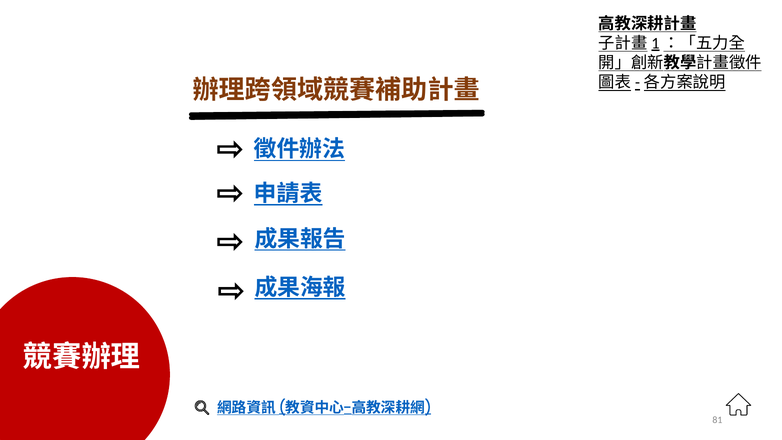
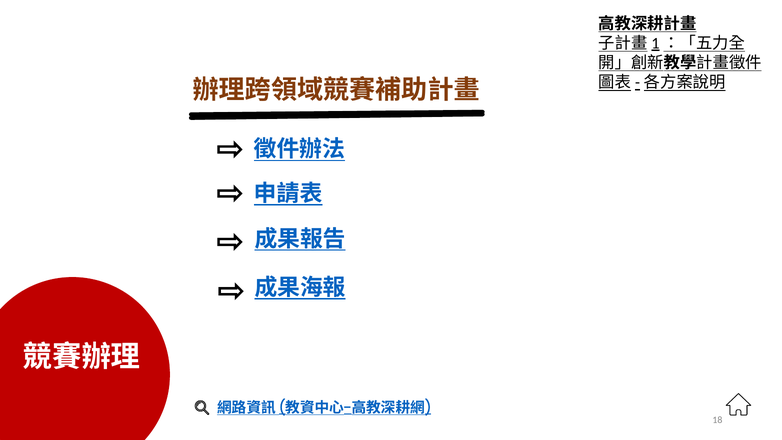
81: 81 -> 18 (717, 420)
